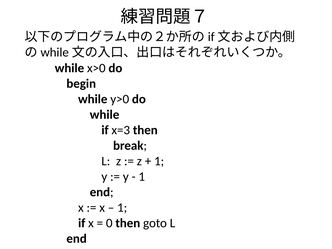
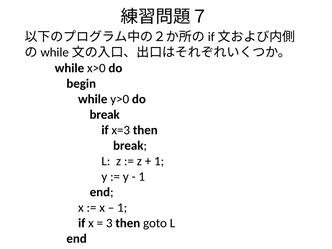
while: while -> break (105, 115)
0: 0 -> 3 (109, 223)
